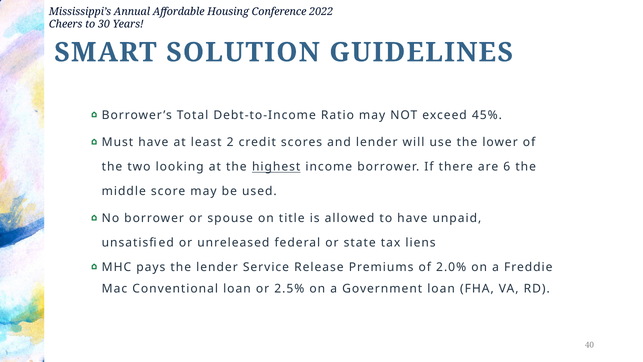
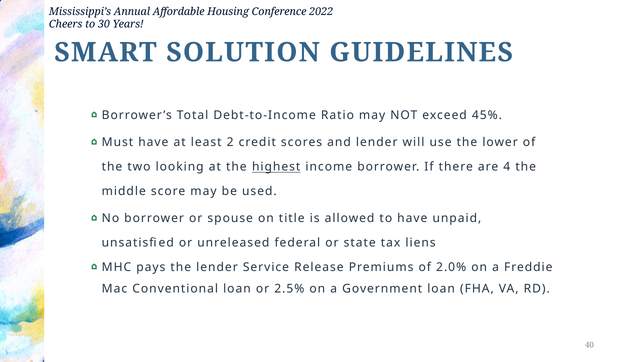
6: 6 -> 4 (507, 167)
